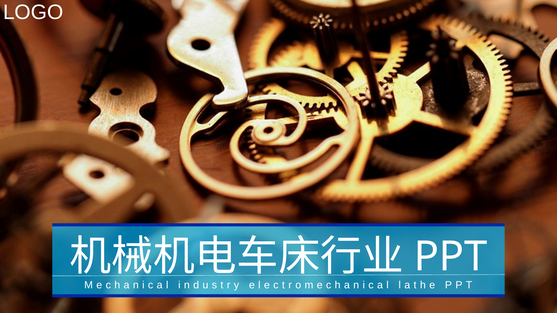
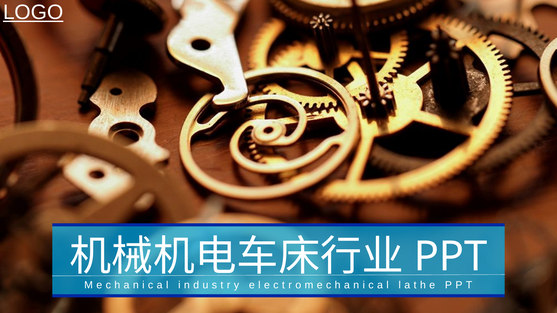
LOGO underline: none -> present (33, 12)
